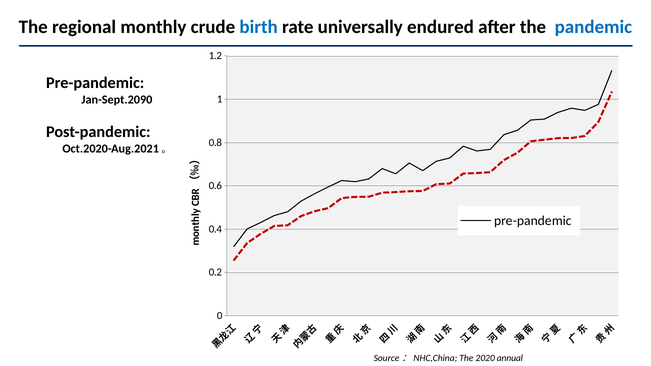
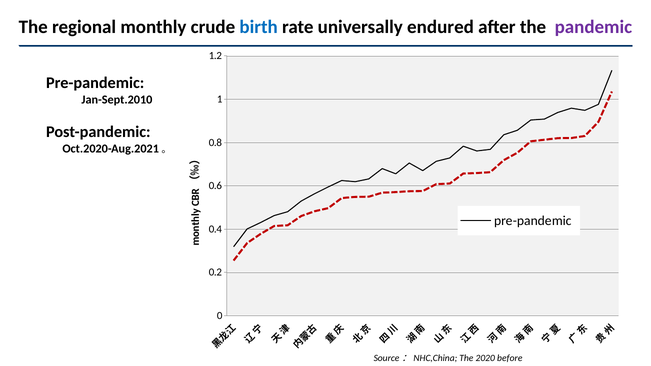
pandemic colour: blue -> purple (593, 27)
Jan-Sept.2090: Jan-Sept.2090 -> Jan-Sept.2010 (117, 100)
annual: annual -> before (510, 358)
